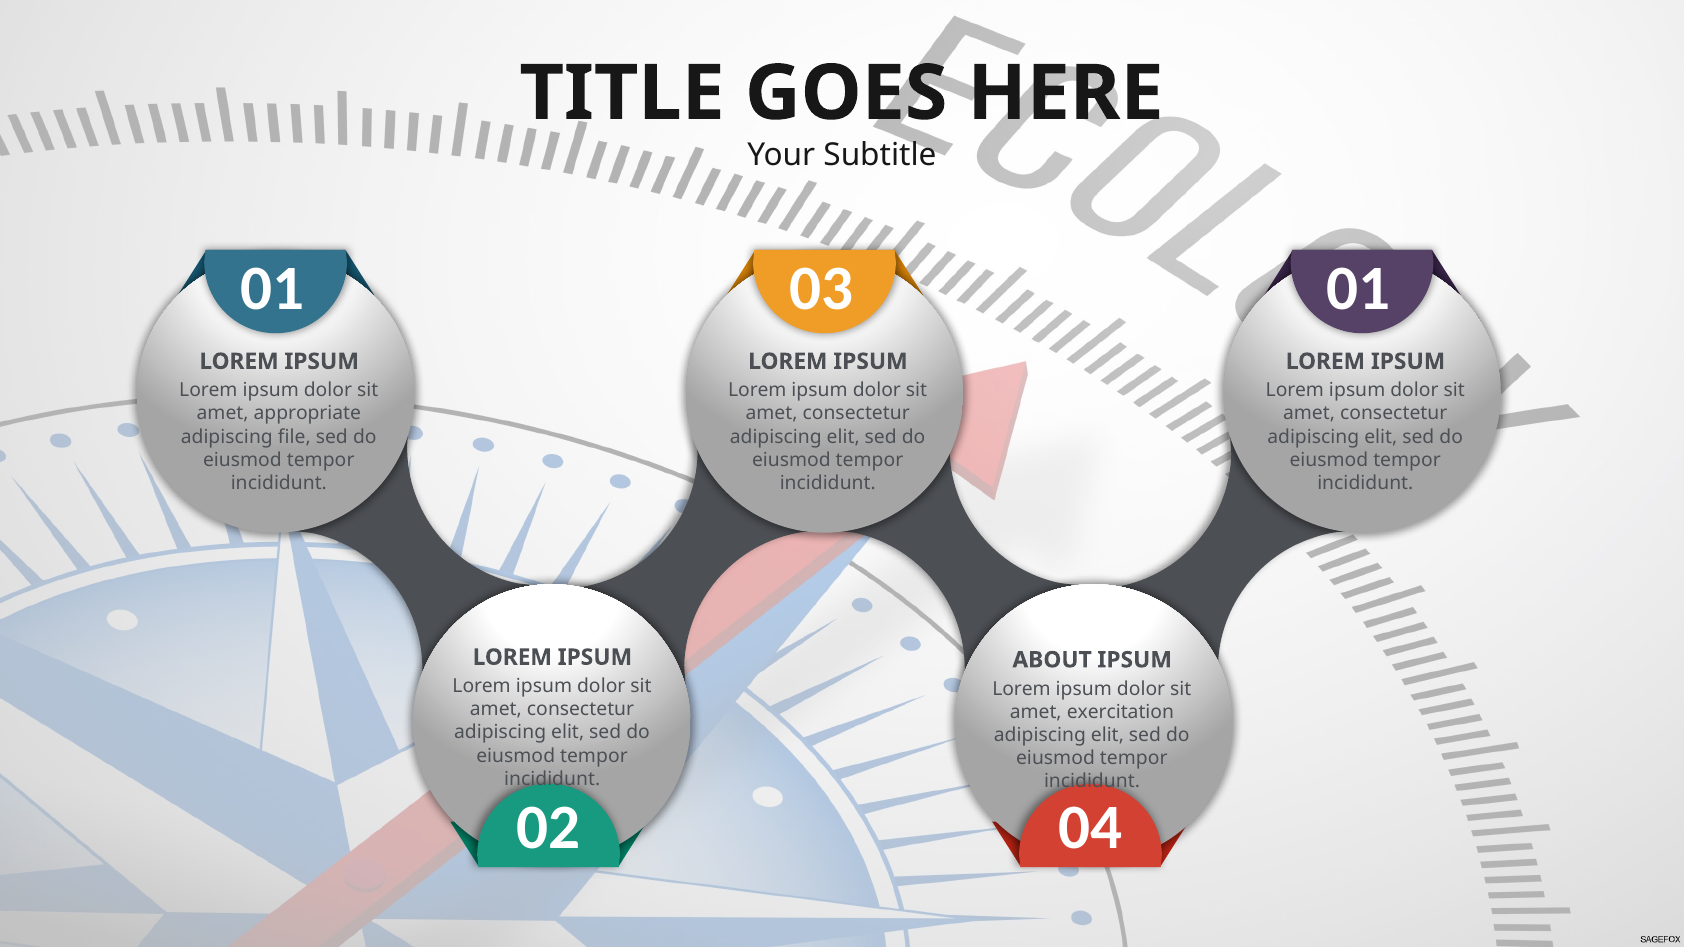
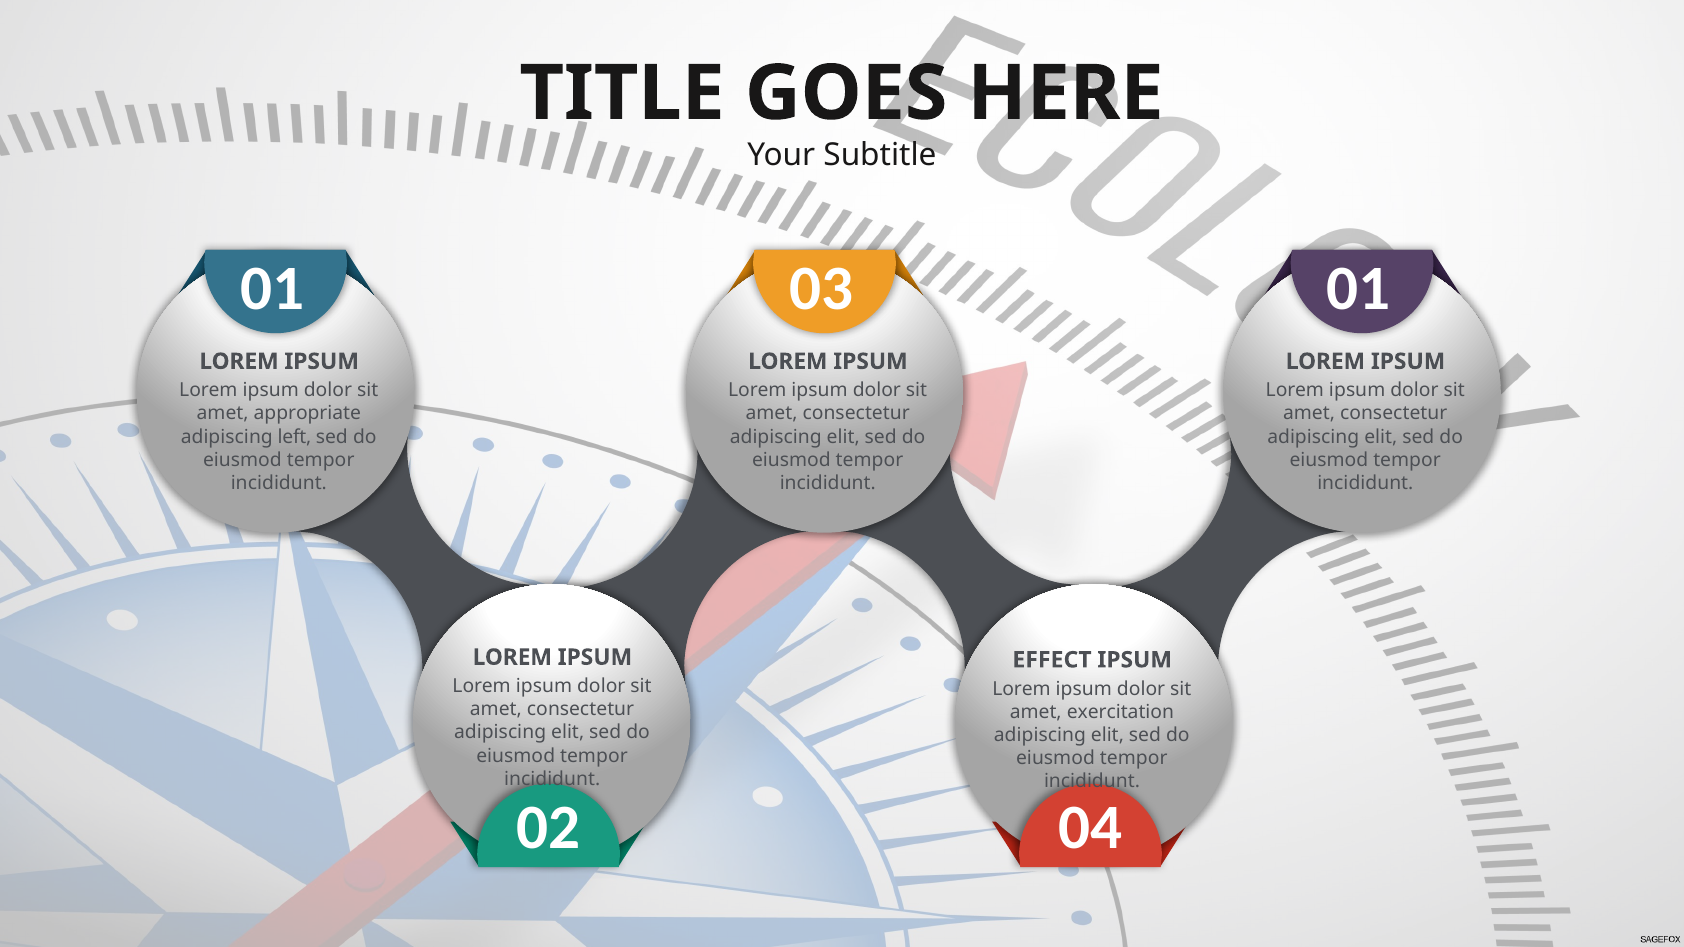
file: file -> left (294, 437)
ABOUT: ABOUT -> EFFECT (1052, 660)
